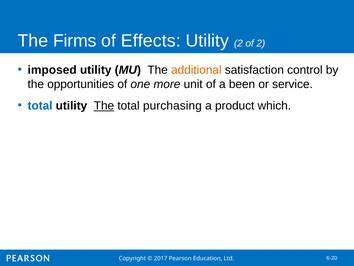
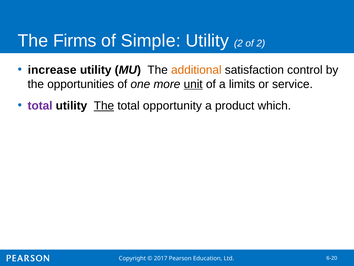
Effects: Effects -> Simple (151, 41)
imposed: imposed -> increase (52, 70)
unit underline: none -> present (193, 84)
been: been -> limits (242, 84)
total colour: blue -> purple (40, 106)
purchasing: purchasing -> opportunity (172, 106)
